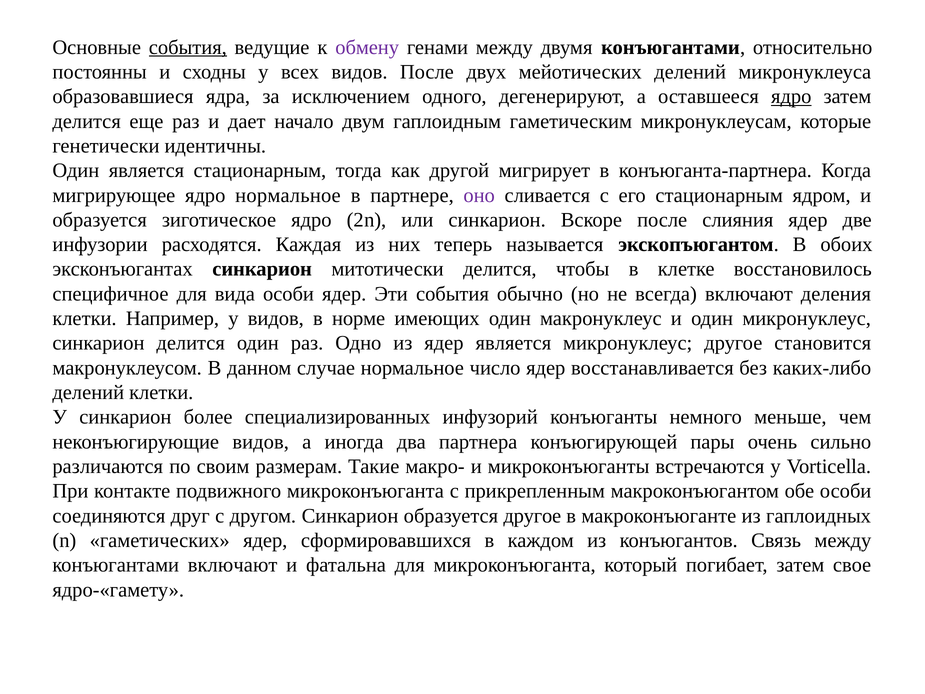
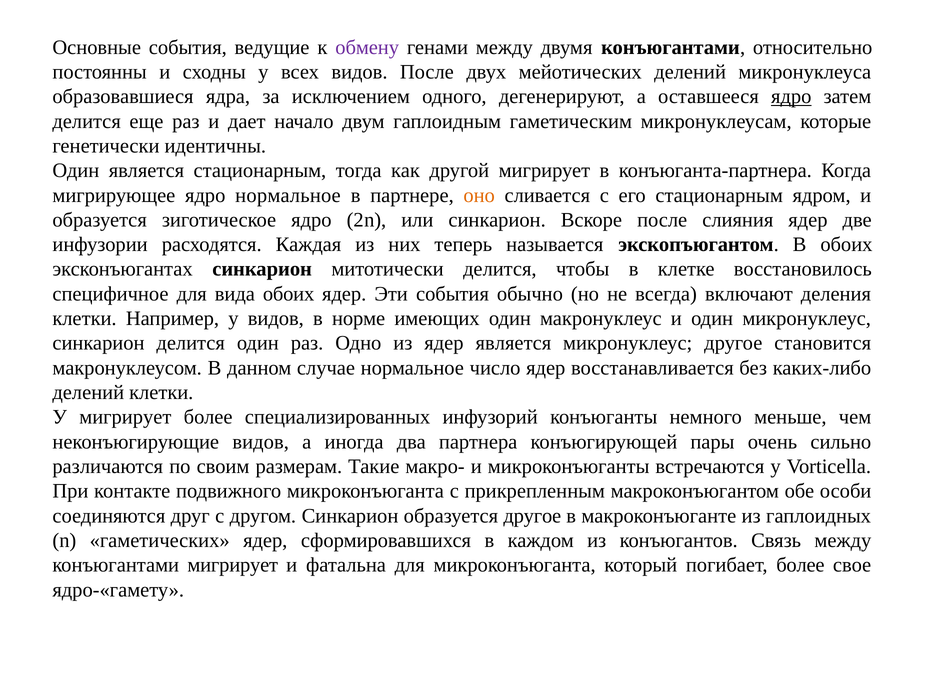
события underline: present -> none (188, 47)
оно colour: purple -> orange (479, 195)
вида особи: особи -> обоих (289, 294)
У синкарион: синкарион -> мигрирует (125, 417)
конъюгантами включают: включают -> мигрирует (233, 565)
погибает затем: затем -> более (800, 565)
